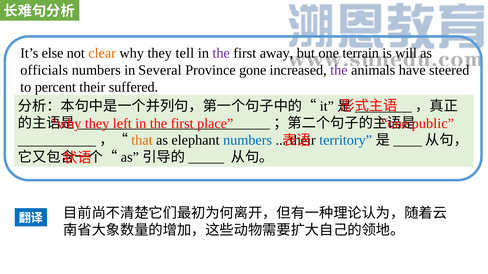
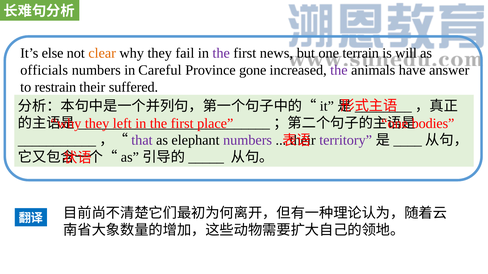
tell: tell -> fail (185, 53)
away: away -> news (276, 53)
Several: Several -> Careful (160, 70)
steered: steered -> answer (449, 70)
percent: percent -> restrain (55, 87)
public: public -> bodies (433, 124)
that colour: orange -> purple (142, 140)
numbers colour: blue -> purple (248, 140)
territory colour: blue -> purple (346, 140)
